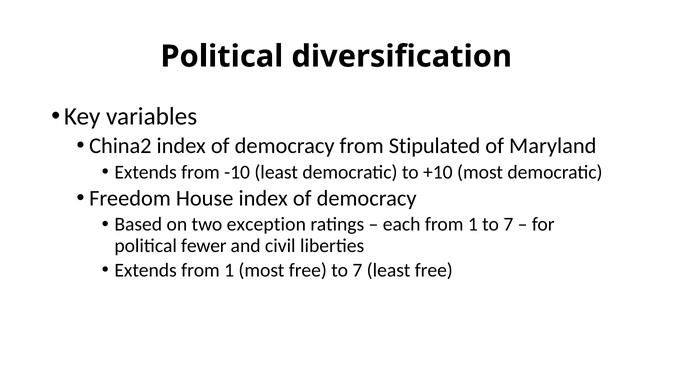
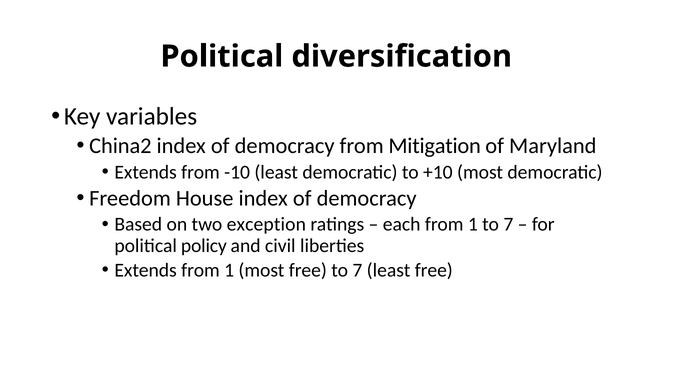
Stipulated: Stipulated -> Mitigation (435, 146)
fewer: fewer -> policy (204, 246)
